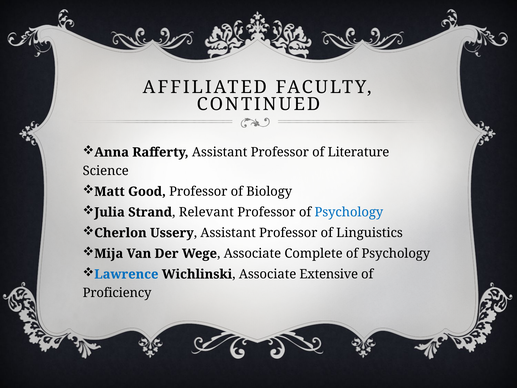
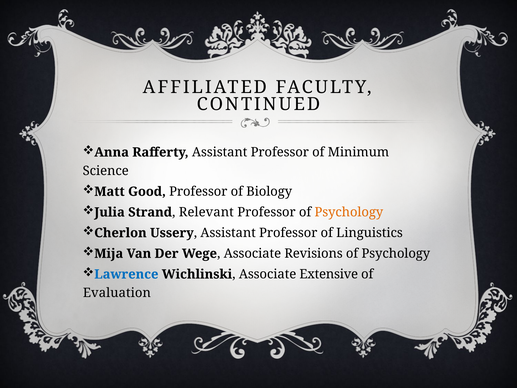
Literature: Literature -> Minimum (358, 152)
Psychology colour: blue -> orange (349, 212)
Complete: Complete -> Revisions (314, 253)
Proficiency: Proficiency -> Evaluation (117, 293)
